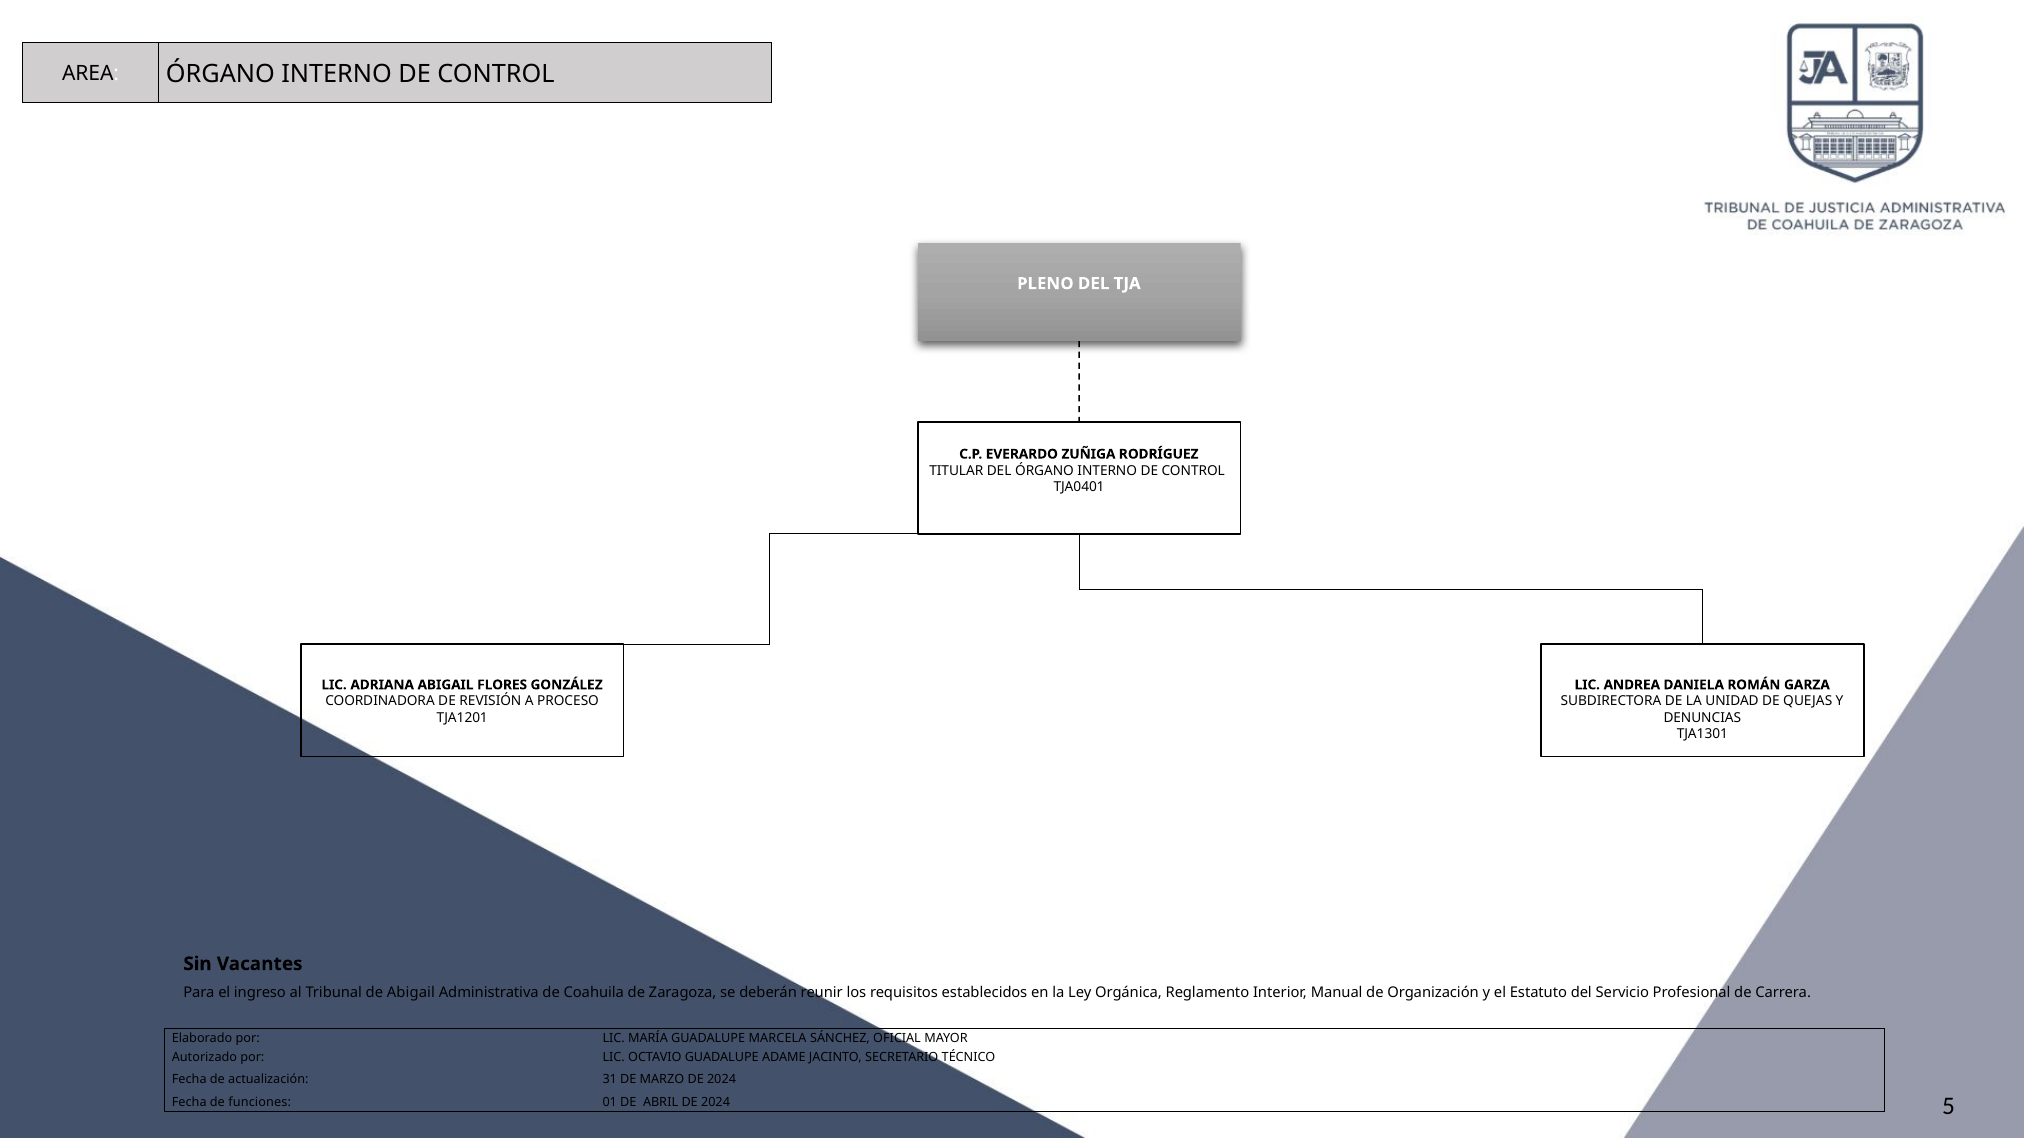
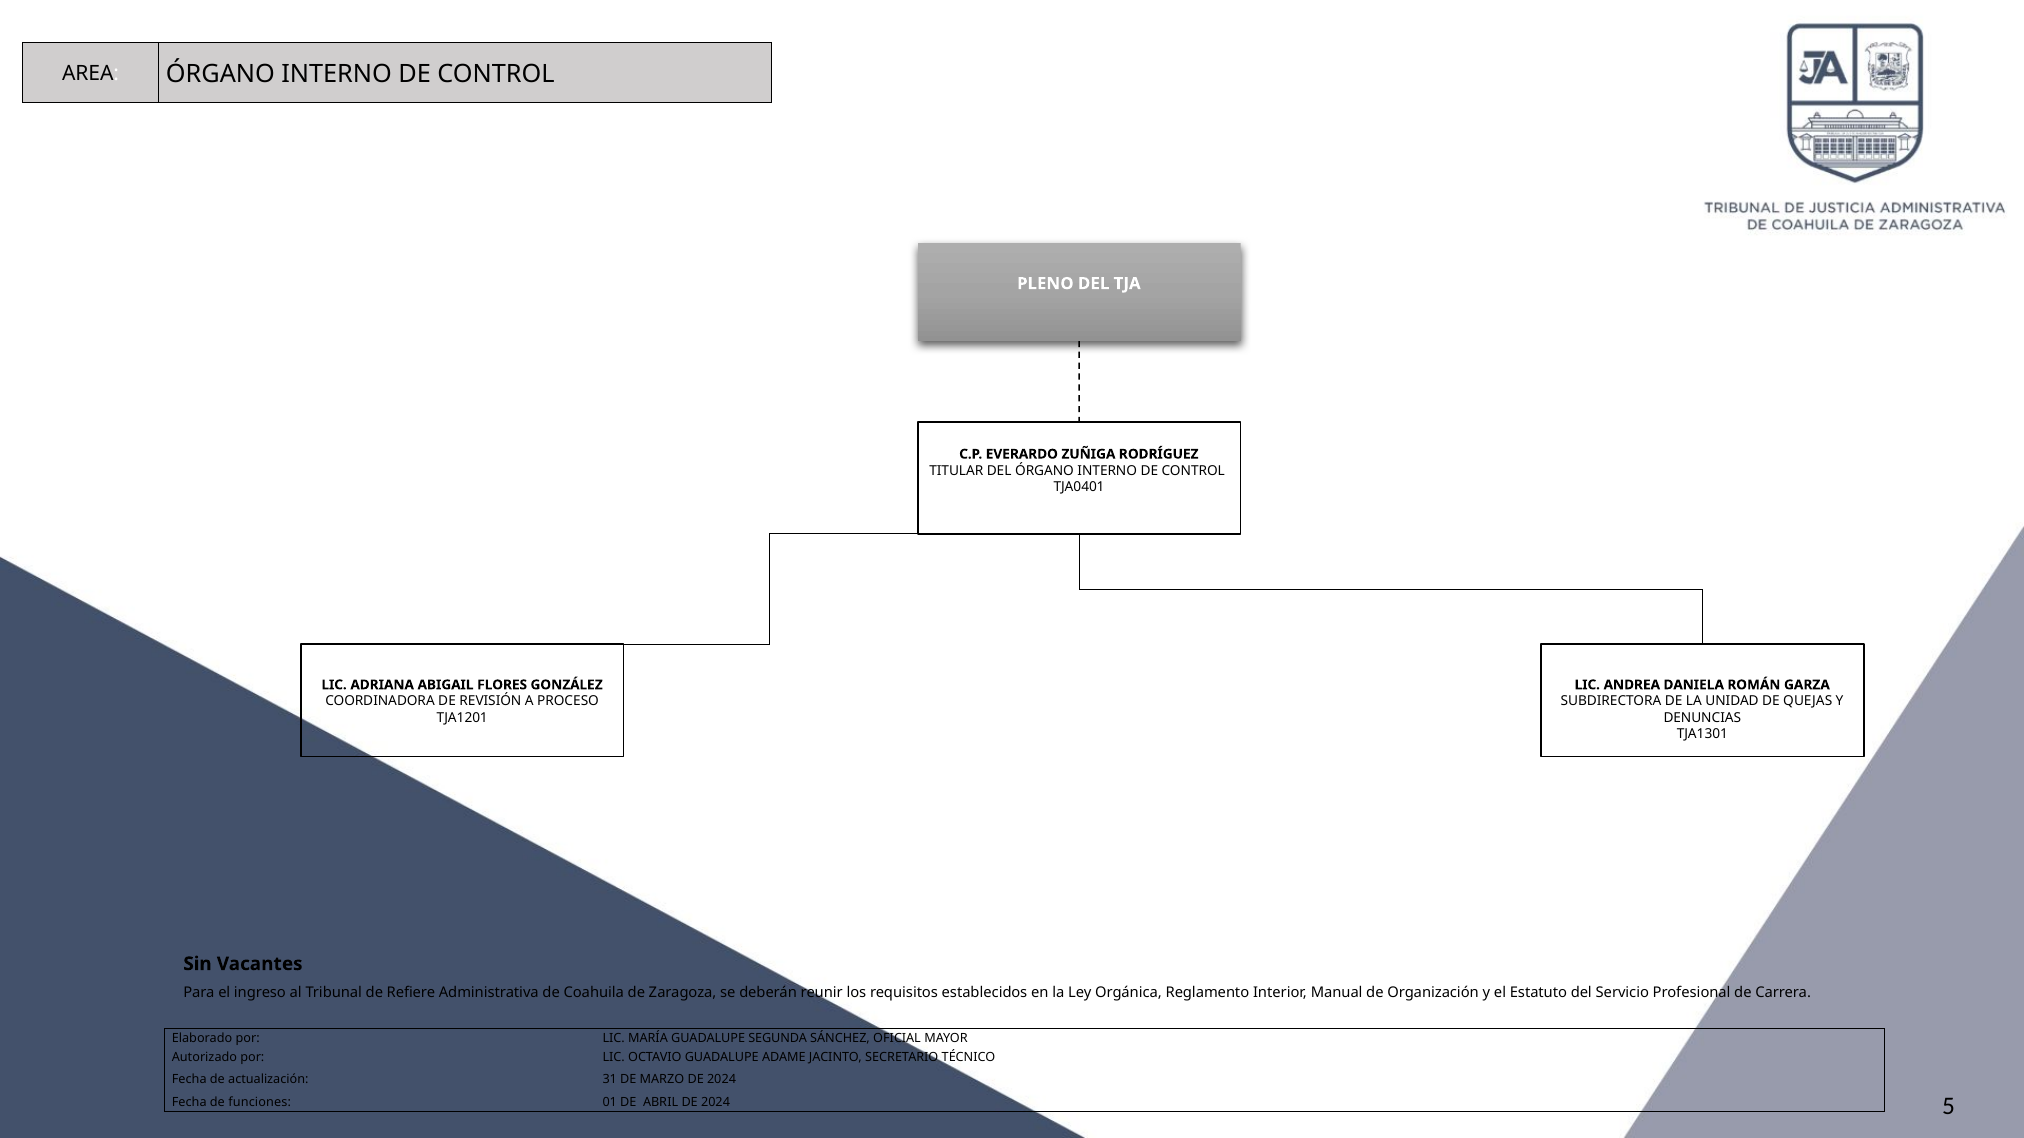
de Abigail: Abigail -> Refiere (411, 993)
MARCELA: MARCELA -> SEGUNDA (778, 1039)
